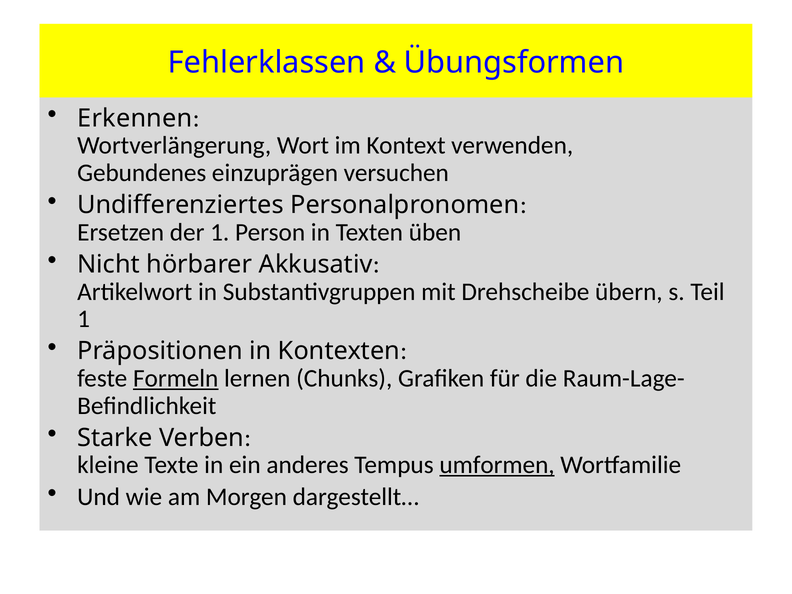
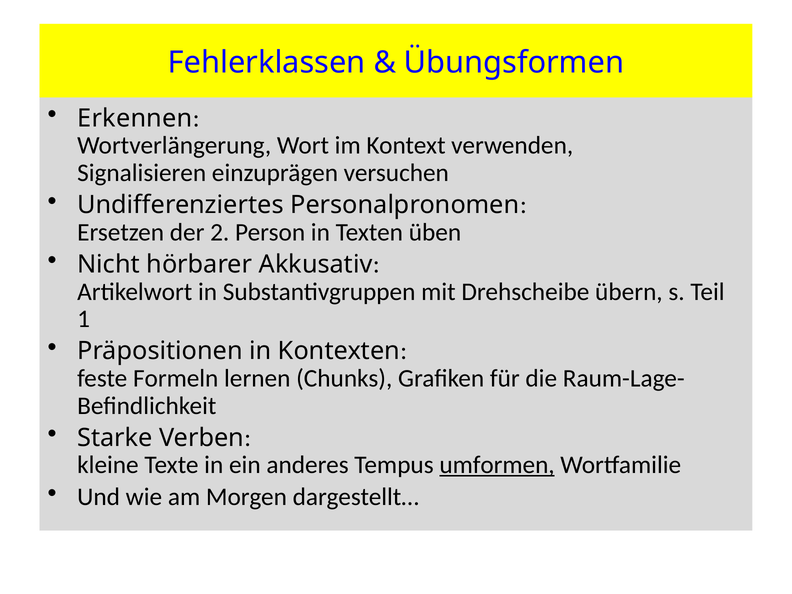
Gebundenes: Gebundenes -> Signalisieren (142, 173)
der 1: 1 -> 2 (220, 232)
Formeln underline: present -> none (176, 378)
